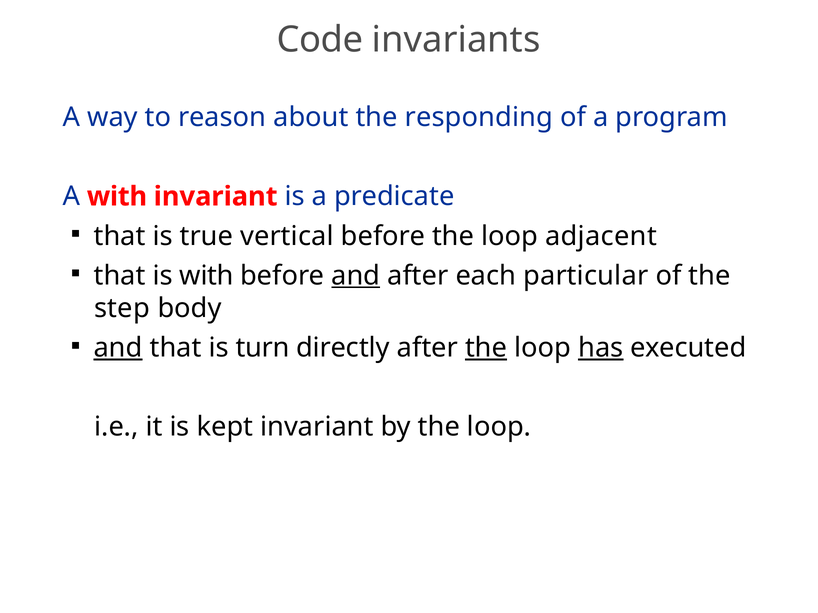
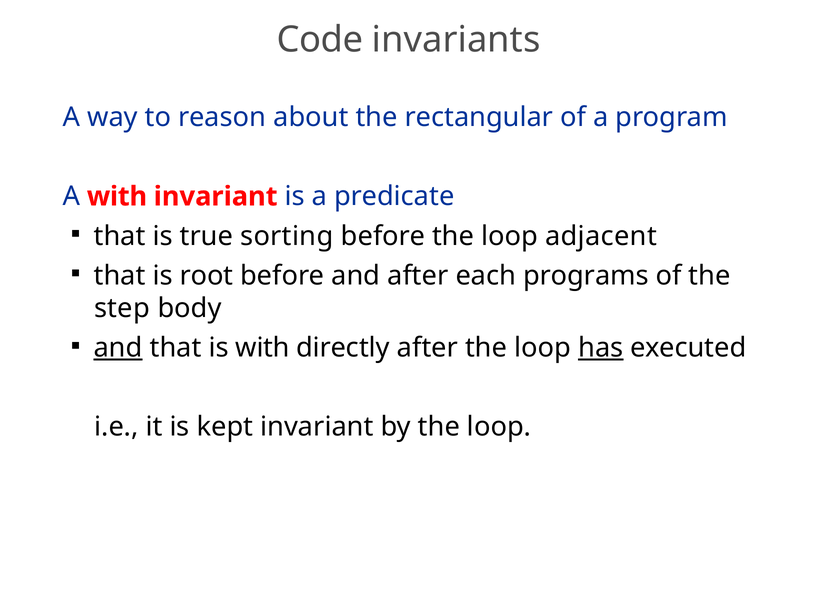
responding: responding -> rectangular (479, 118)
vertical: vertical -> sorting (287, 236)
is with: with -> root (207, 276)
and underline: present -> none (356, 276)
particular: particular -> programs (586, 276)
is turn: turn -> with (263, 348)
the underline: present -> none (486, 348)
